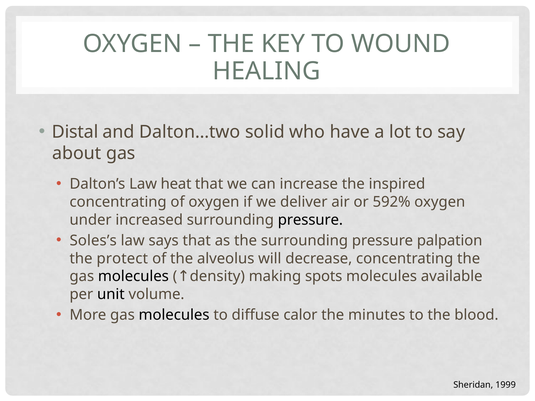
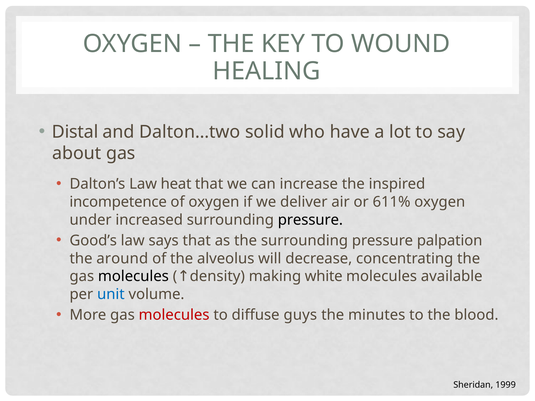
concentrating: concentrating -> incompetence (118, 202)
592%: 592% -> 611% (392, 202)
Soles’s: Soles’s -> Good’s (93, 241)
protect: protect -> around (122, 259)
spots: spots -> white (324, 276)
unit colour: black -> blue (111, 294)
molecules colour: black -> red (174, 315)
calor: calor -> guys (300, 315)
